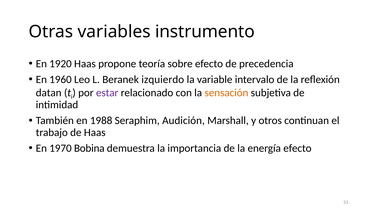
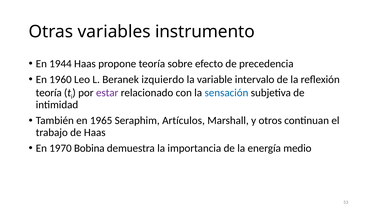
1920: 1920 -> 1944 (61, 64)
datan: datan -> teoría (49, 93)
sensación colour: orange -> blue (226, 93)
1988: 1988 -> 1965 (101, 121)
Audición: Audición -> Artículos (184, 121)
energía efecto: efecto -> medio (297, 148)
